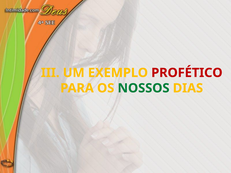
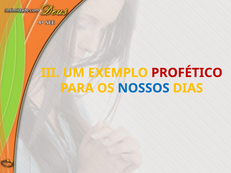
NOSSOS colour: green -> blue (144, 88)
